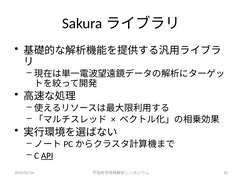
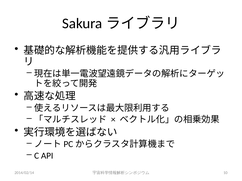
API underline: present -> none (47, 156)
